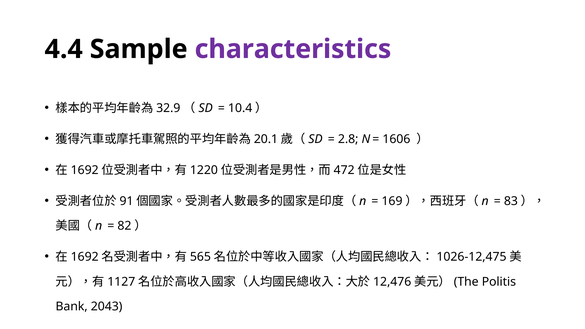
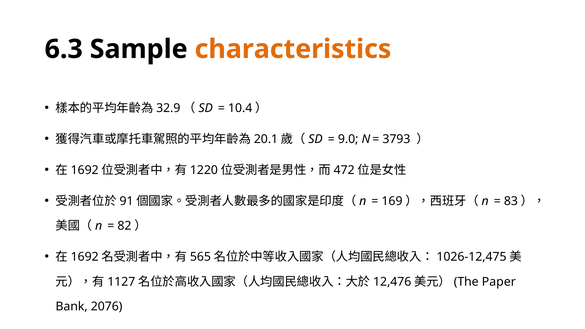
4.4: 4.4 -> 6.3 (64, 49)
characteristics colour: purple -> orange (293, 49)
2.8: 2.8 -> 9.0 (348, 139)
1606: 1606 -> 3793 (396, 139)
Politis: Politis -> Paper (499, 282)
2043: 2043 -> 2076 (107, 307)
